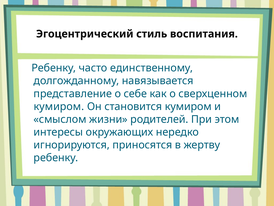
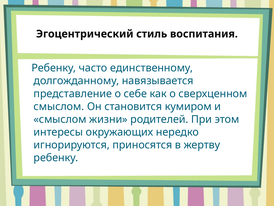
кумиром: кумиром -> смыслом (59, 106)
